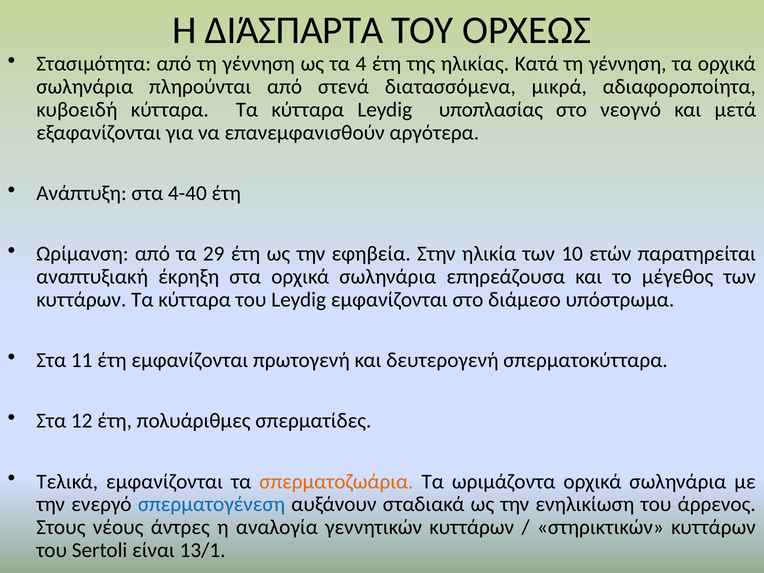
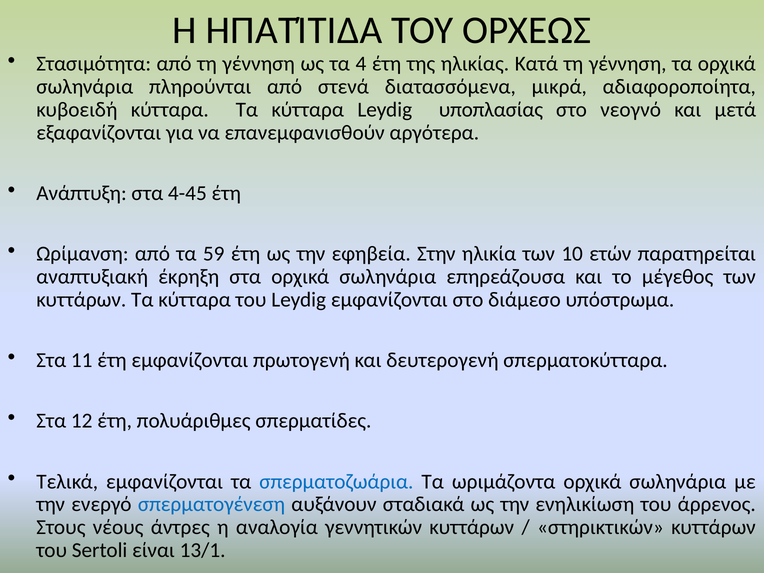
ΔΙΆΣΠΑΡΤΑ: ΔΙΆΣΠΑΡΤΑ -> ΗΠΑΤΊΤΙΔΑ (294, 30)
4-40: 4-40 -> 4-45 (187, 193)
29: 29 -> 59 (214, 254)
σπερματοζωάρια colour: orange -> blue (336, 482)
